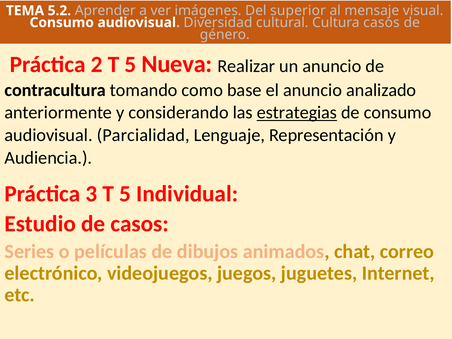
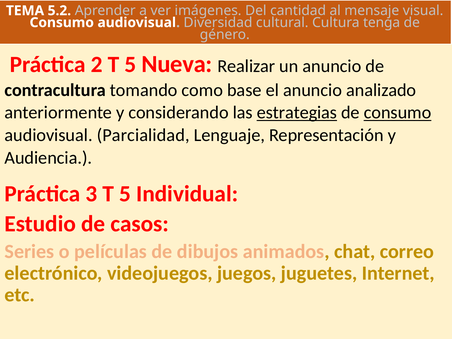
superior: superior -> cantidad (298, 11)
Cultura casos: casos -> tenga (382, 23)
consumo underline: none -> present (398, 113)
